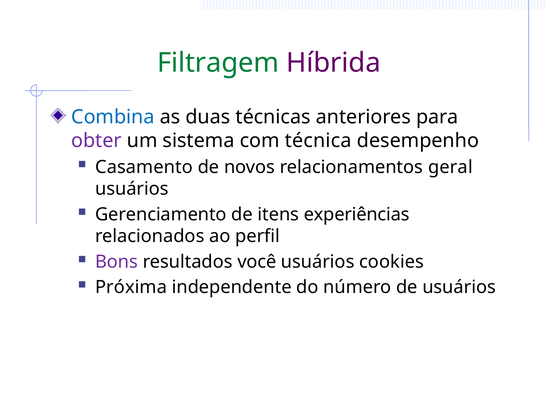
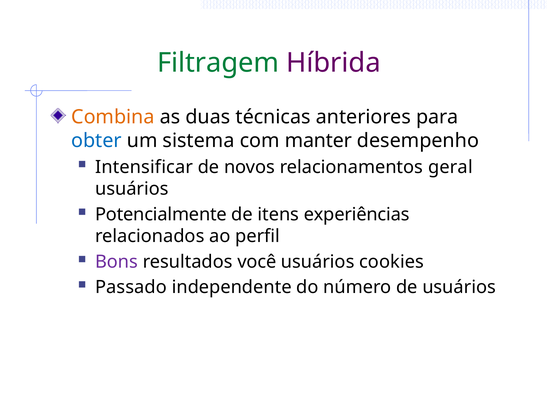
Combina colour: blue -> orange (113, 117)
obter colour: purple -> blue (96, 141)
técnica: técnica -> manter (318, 141)
Casamento: Casamento -> Intensificar (144, 167)
Gerenciamento: Gerenciamento -> Potencialmente (161, 215)
Próxima: Próxima -> Passado (131, 287)
